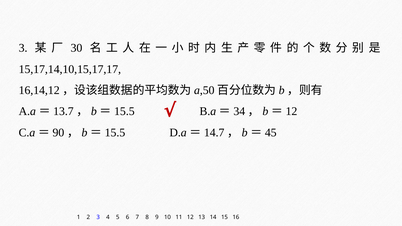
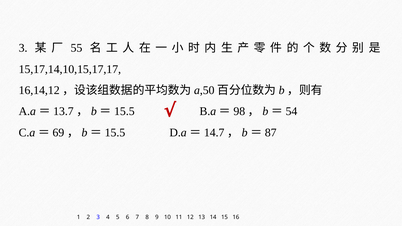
30: 30 -> 55 (76, 48)
34: 34 -> 98 (239, 112)
12: 12 -> 54 (291, 112)
90: 90 -> 69 (58, 133)
45: 45 -> 87 (271, 133)
